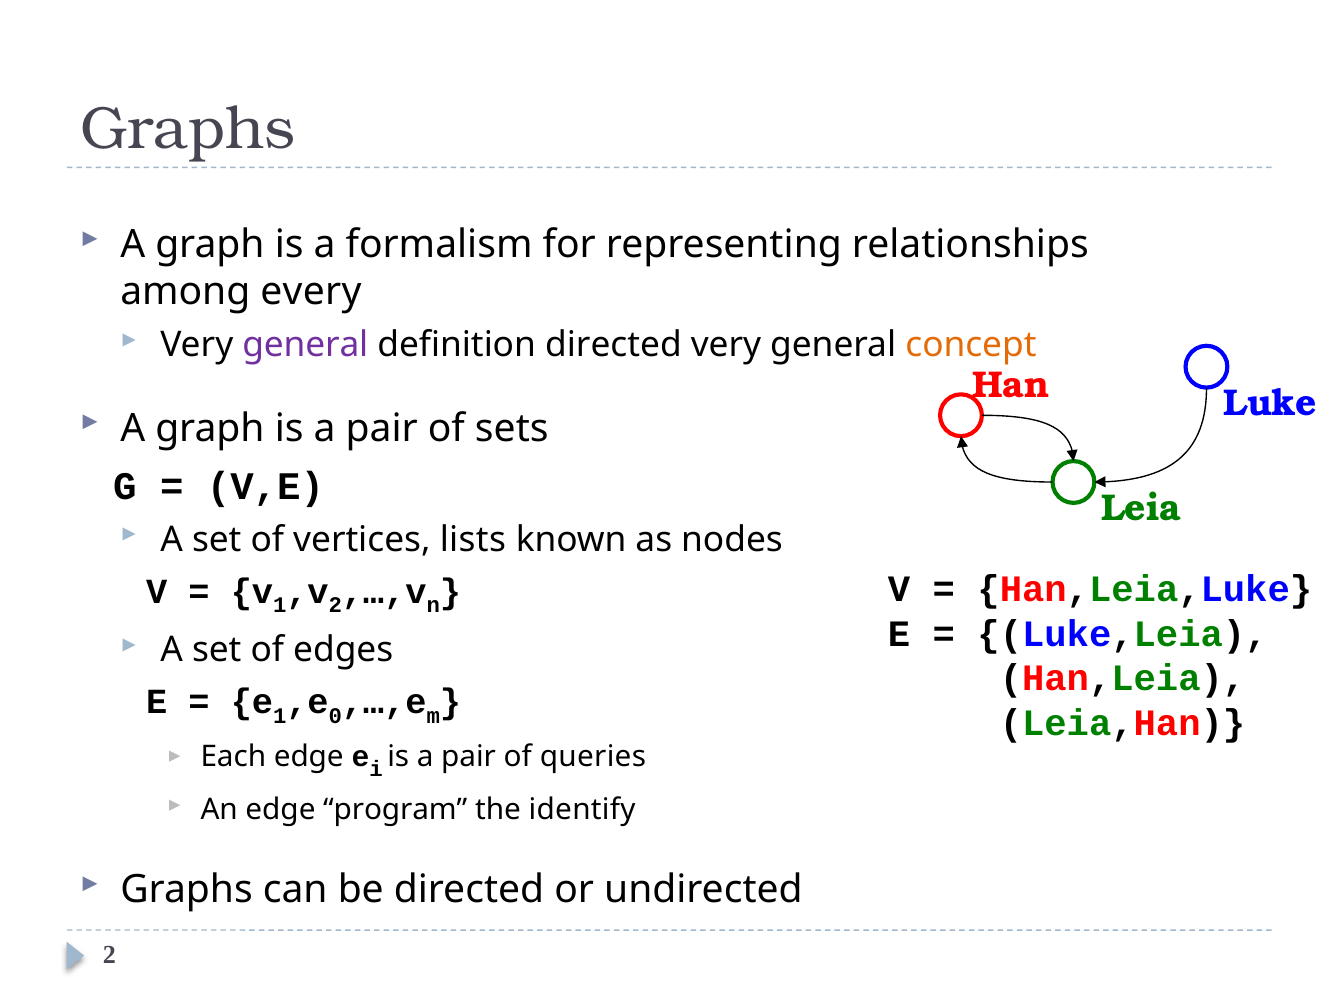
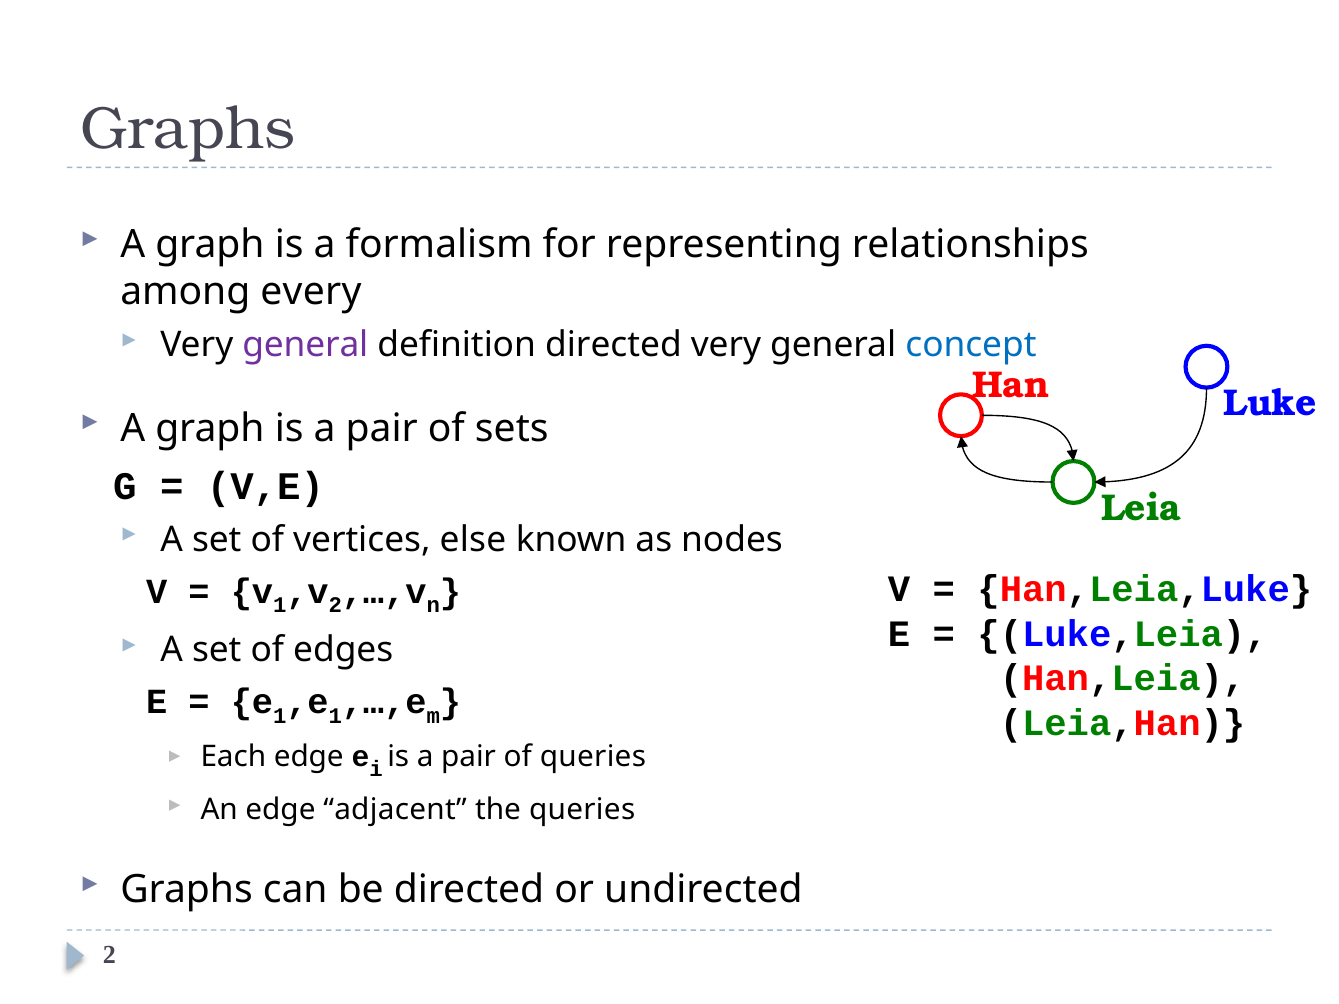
concept colour: orange -> blue (971, 345)
lists: lists -> else (473, 540)
0: 0 -> 1 (335, 716)
program: program -> adjacent (395, 810)
the identify: identify -> queries (582, 810)
